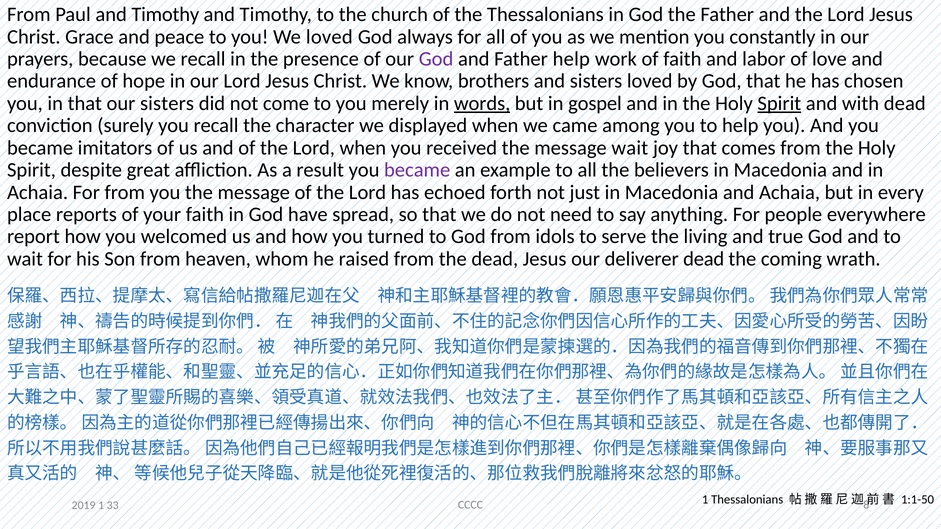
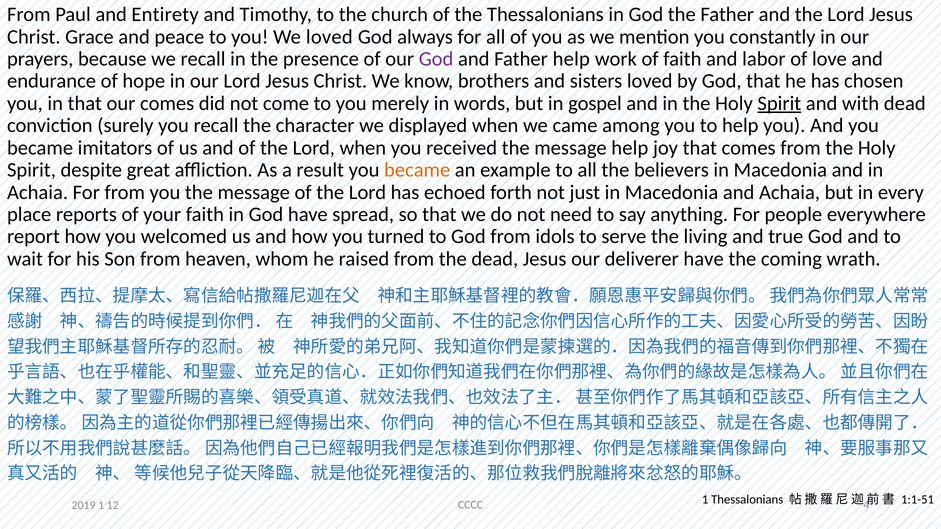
Paul and Timothy: Timothy -> Entirety (165, 15)
our sisters: sisters -> comes (167, 103)
words underline: present -> none (482, 103)
message wait: wait -> help (630, 148)
became colour: purple -> orange (417, 170)
deliverer dead: dead -> have (704, 259)
1:1-50: 1:1-50 -> 1:1-51 (918, 500)
8: 8 -> 4 (866, 505)
33: 33 -> 12 (113, 505)
